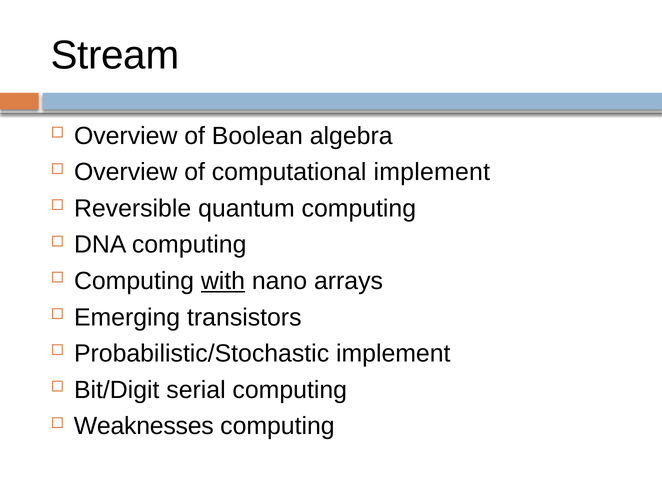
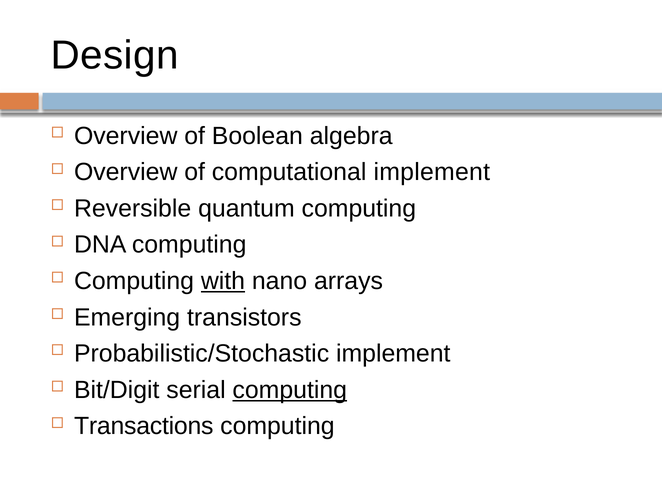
Stream: Stream -> Design (115, 55)
computing underline: none -> present (290, 390)
Weaknesses: Weaknesses -> Transactions (144, 426)
